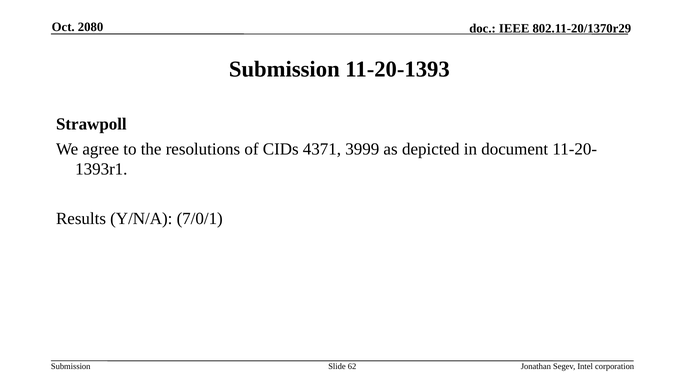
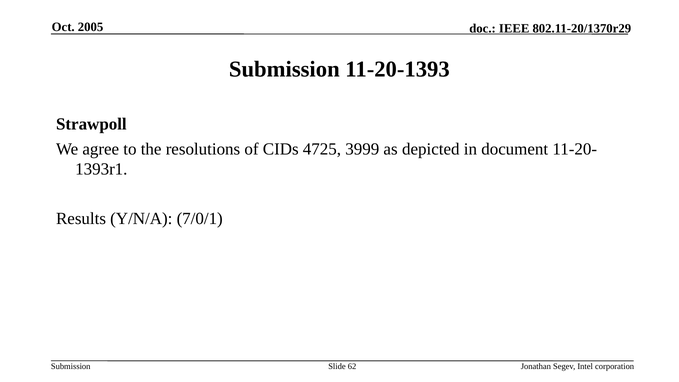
2080: 2080 -> 2005 (91, 27)
4371: 4371 -> 4725 (322, 149)
